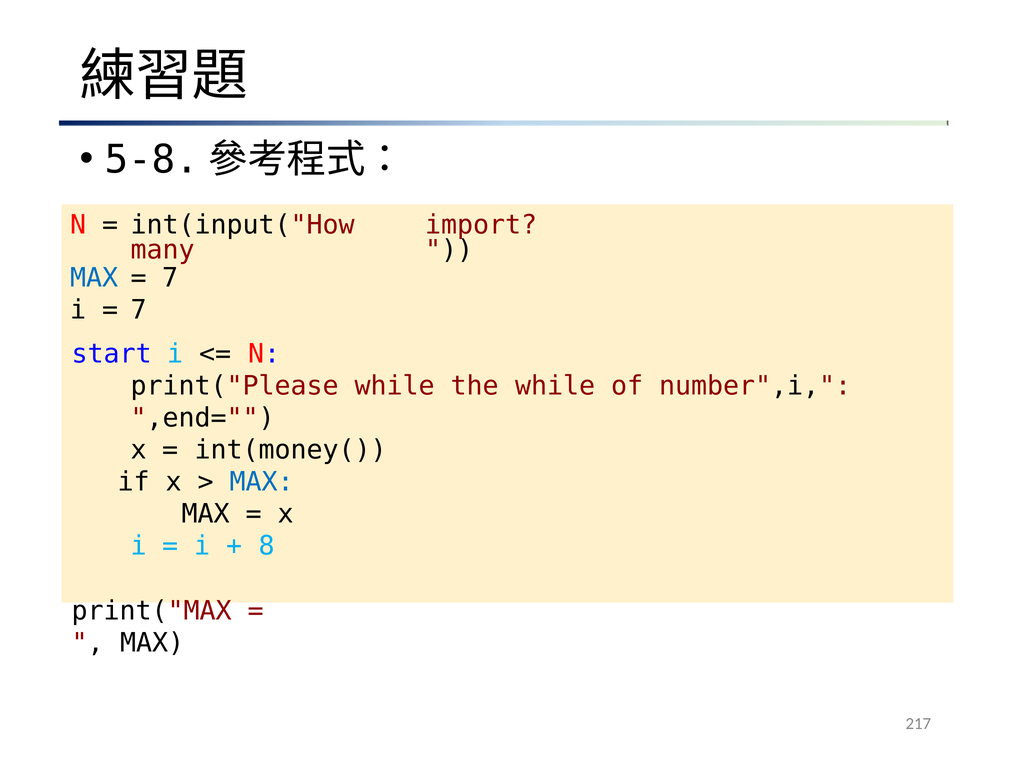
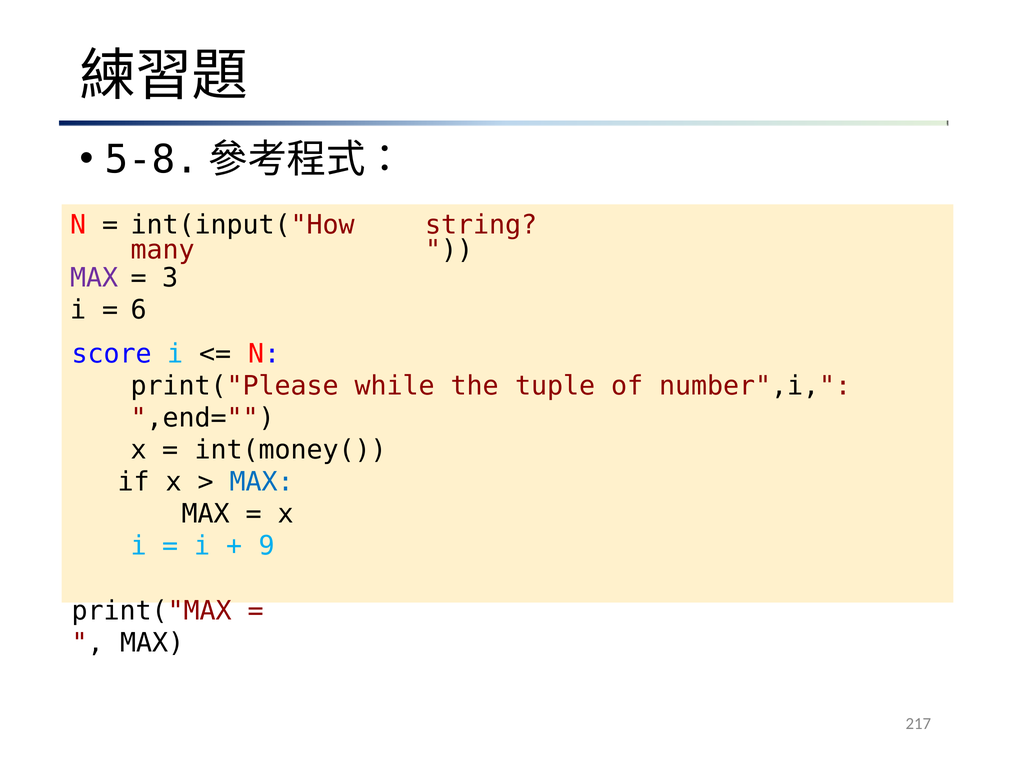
import: import -> string (481, 224)
MAX colour: blue -> purple (94, 277)
7: 7 -> 3 (170, 277)
7: 7 -> 6 (139, 310)
start: start -> score (112, 353)
the while: while -> tuple (555, 385)
8: 8 -> 9 (267, 545)
